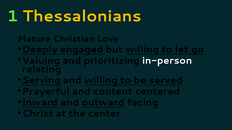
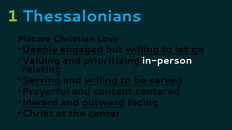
Thessalonians colour: yellow -> light blue (82, 16)
